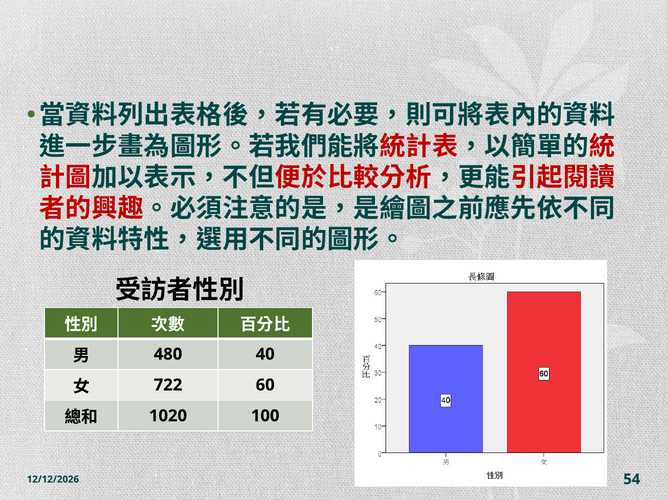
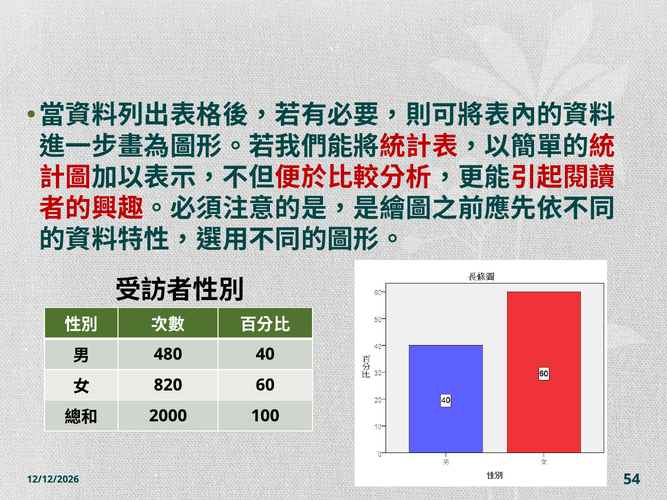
722: 722 -> 820 (168, 385)
1020: 1020 -> 2000 (168, 416)
